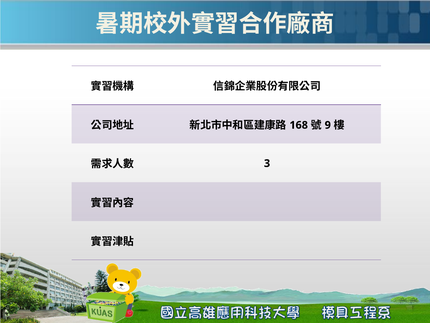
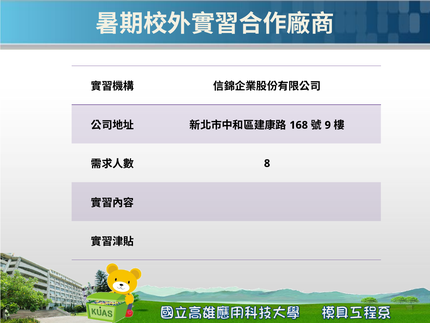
3: 3 -> 8 (267, 163)
